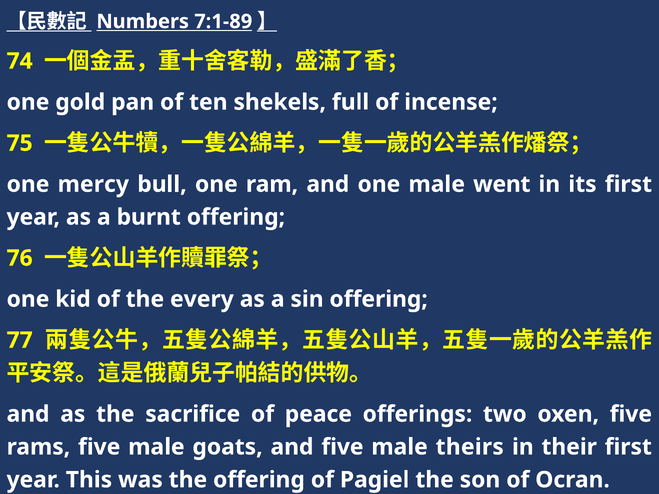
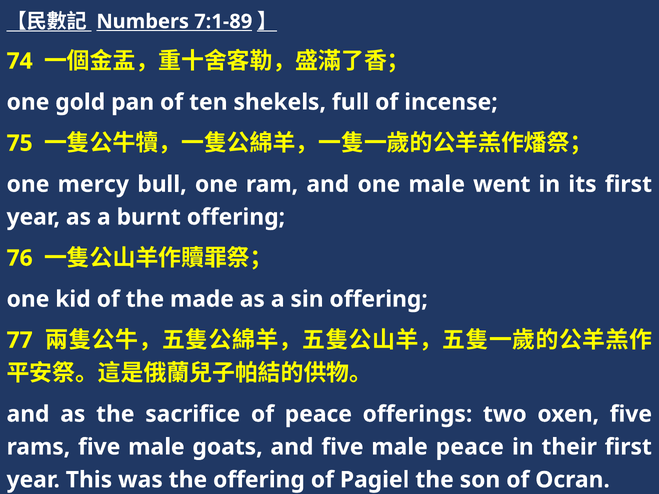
every: every -> made (202, 299)
male theirs: theirs -> peace (470, 447)
